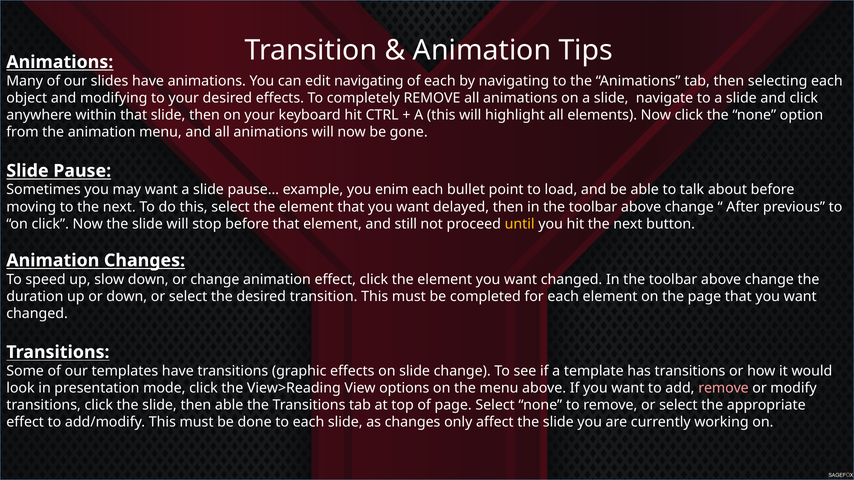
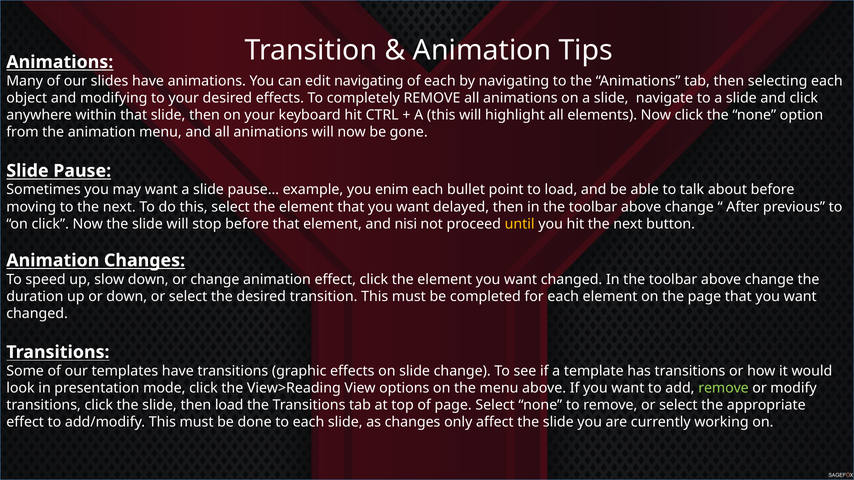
still: still -> nisi (406, 224)
remove colour: pink -> light green (724, 388)
then able: able -> load (229, 406)
